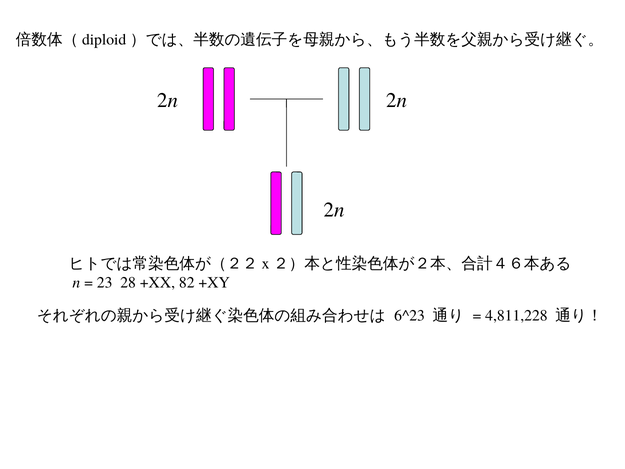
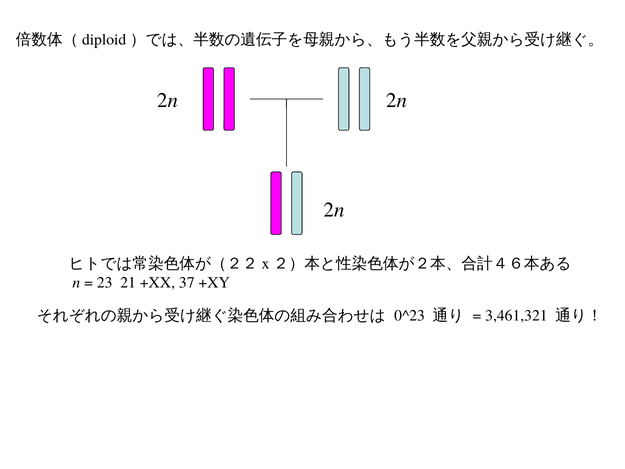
28: 28 -> 21 (128, 282)
82: 82 -> 37 (187, 282)
6^23: 6^23 -> 0^23 (410, 316)
4,811,228: 4,811,228 -> 3,461,321 (516, 316)
